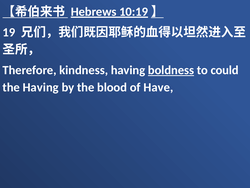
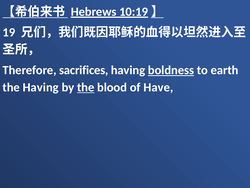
kindness: kindness -> sacrifices (84, 70)
could: could -> earth (225, 70)
the underline: none -> present (86, 87)
